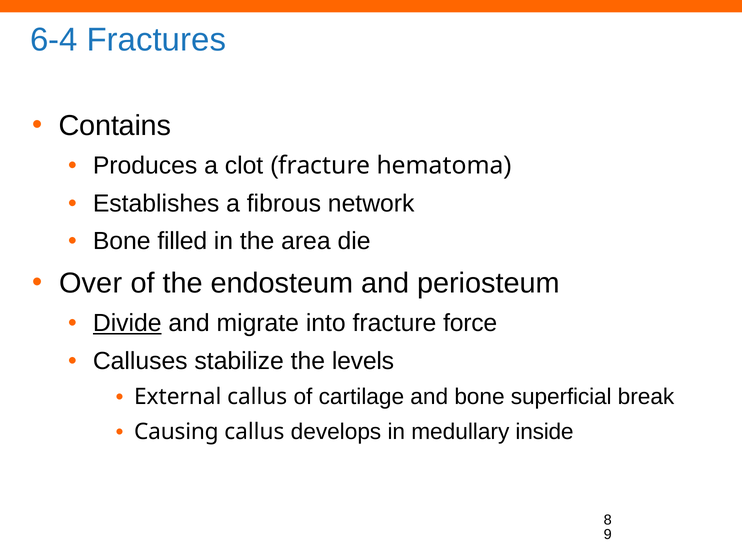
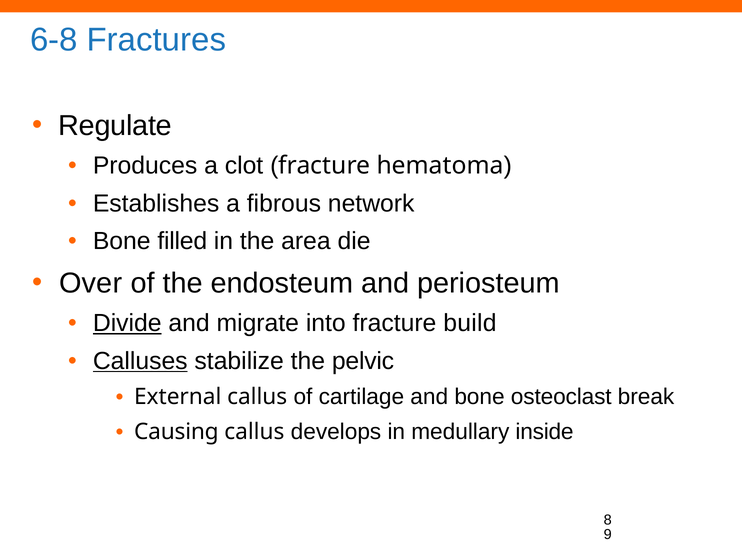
6-4: 6-4 -> 6-8 (54, 40)
Contains: Contains -> Regulate (115, 126)
force: force -> build (470, 323)
Calluses underline: none -> present (140, 361)
levels: levels -> pelvic (363, 361)
superficial: superficial -> osteoclast (561, 397)
